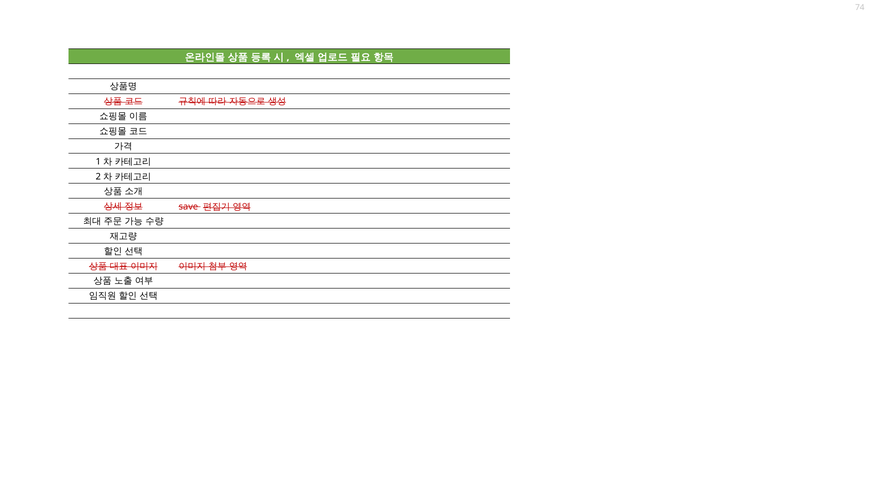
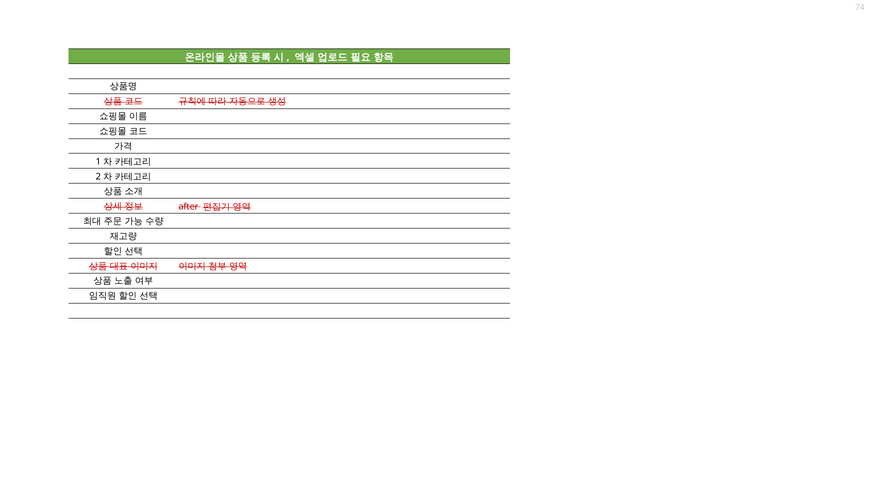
save: save -> after (188, 207)
